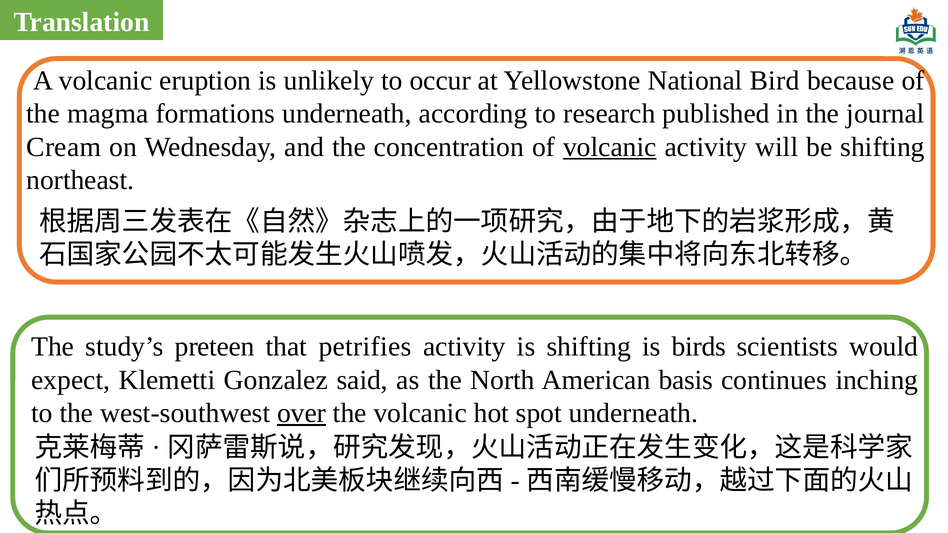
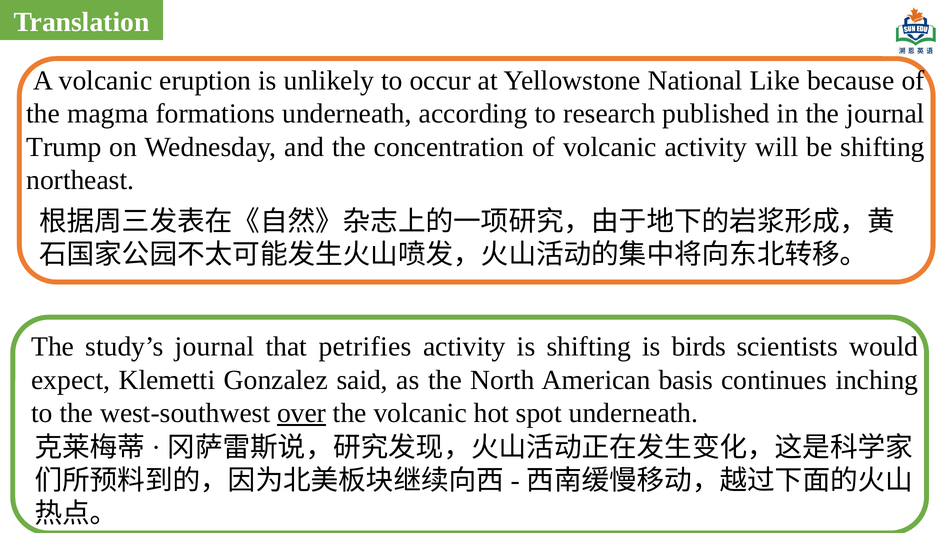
Bird: Bird -> Like (775, 81)
Cream: Cream -> Trump (64, 147)
volcanic underline: present -> none (610, 147)
study’s preteen: preteen -> journal (215, 347)
